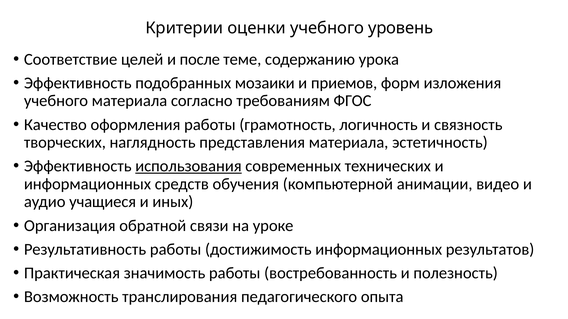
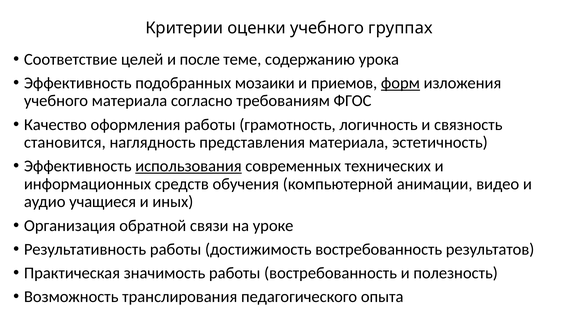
уровень: уровень -> группах (400, 28)
форм underline: none -> present (400, 83)
творческих: творческих -> становится (65, 143)
достижимость информационных: информационных -> востребованность (379, 250)
